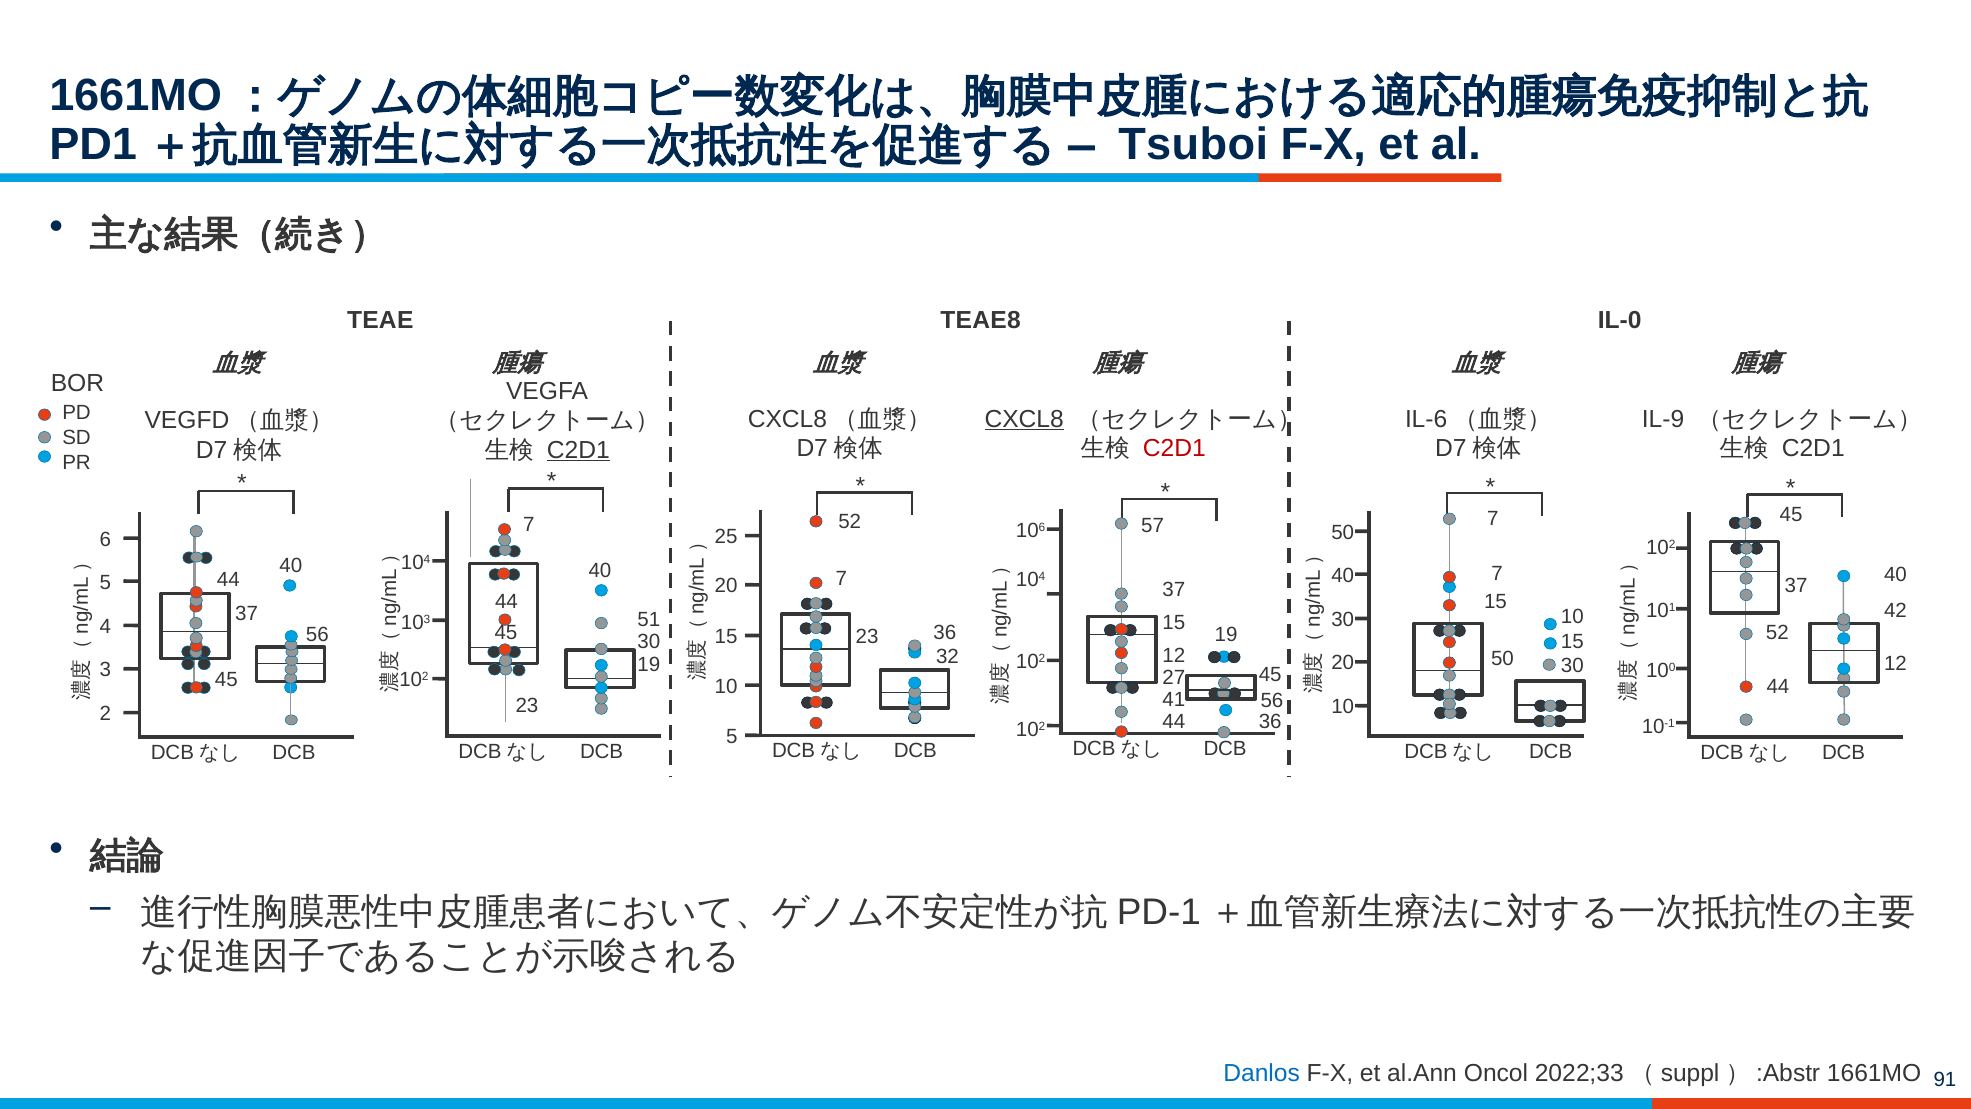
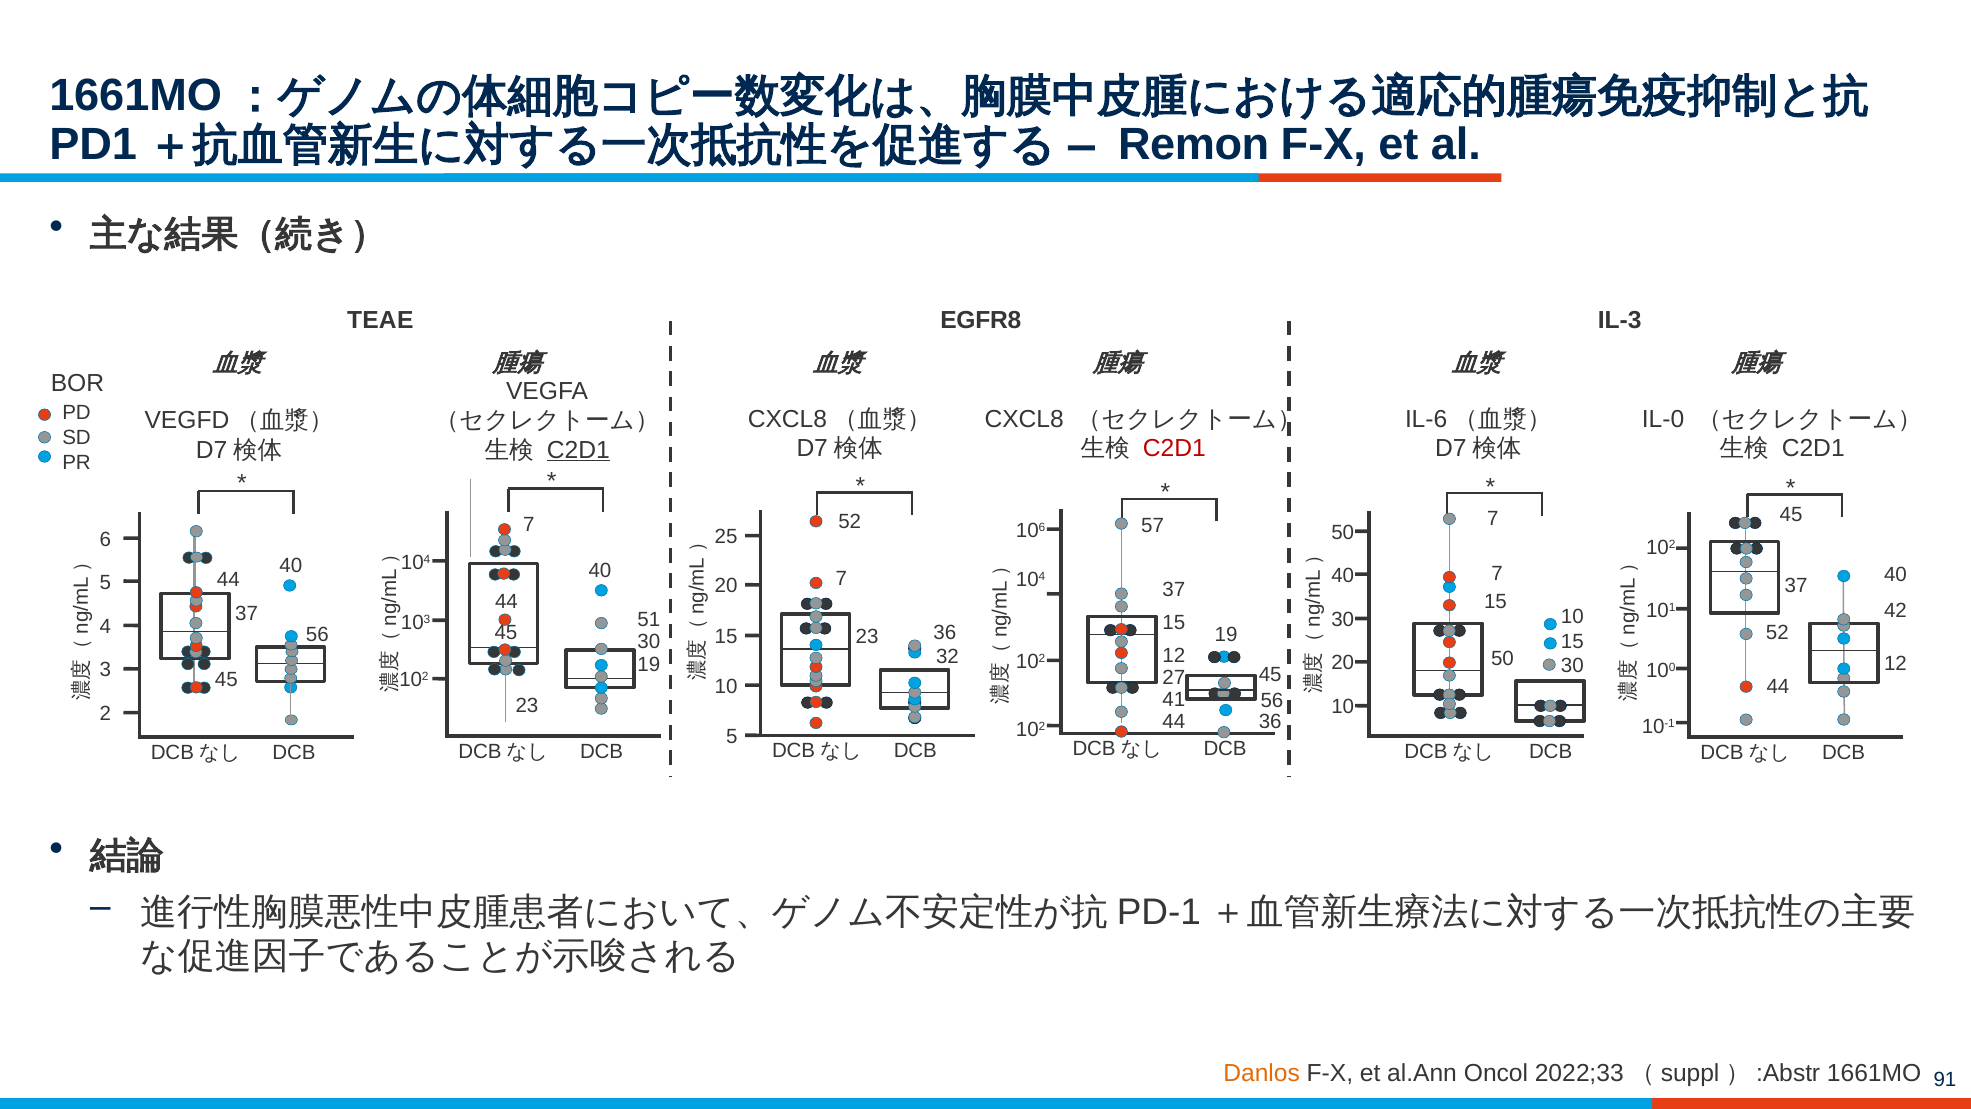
Tsuboi: Tsuboi -> Remon (1194, 145)
TEAE8: TEAE8 -> EGFR8 (981, 321)
IL-0: IL-0 -> IL-3 (1620, 321)
CXCL8 underline: present -> none (1024, 419)
IL-9: IL-9 -> IL-0 (1663, 419)
Danlos colour: blue -> orange (1262, 1073)
